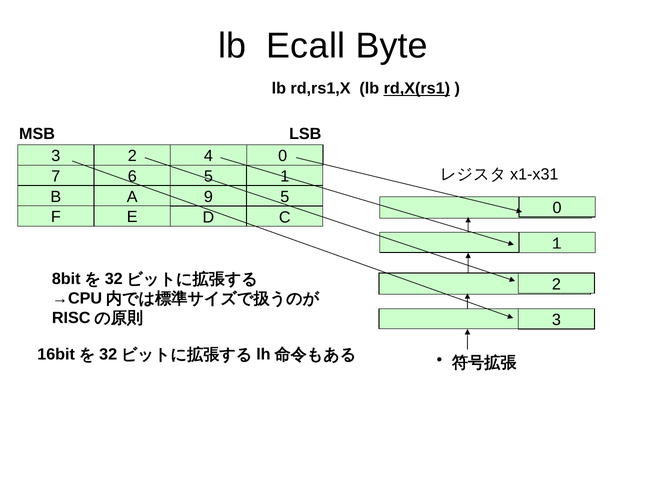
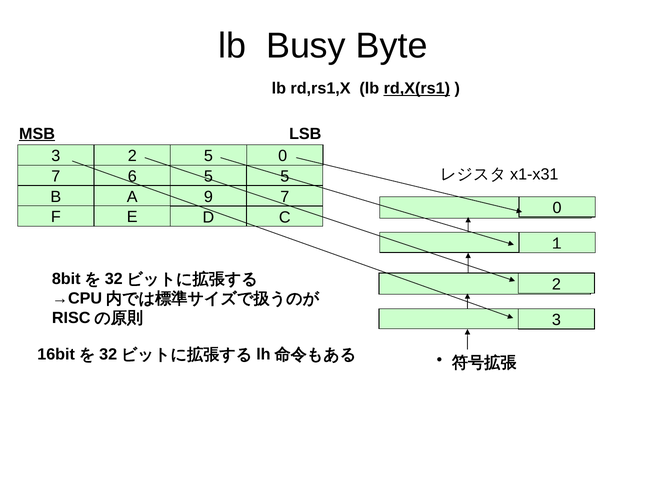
Ecall: Ecall -> Busy (306, 46)
MSB underline: none -> present (37, 134)
2 4: 4 -> 5 (208, 156)
5 1: 1 -> 5 (285, 176)
9 5: 5 -> 7 (285, 197)
